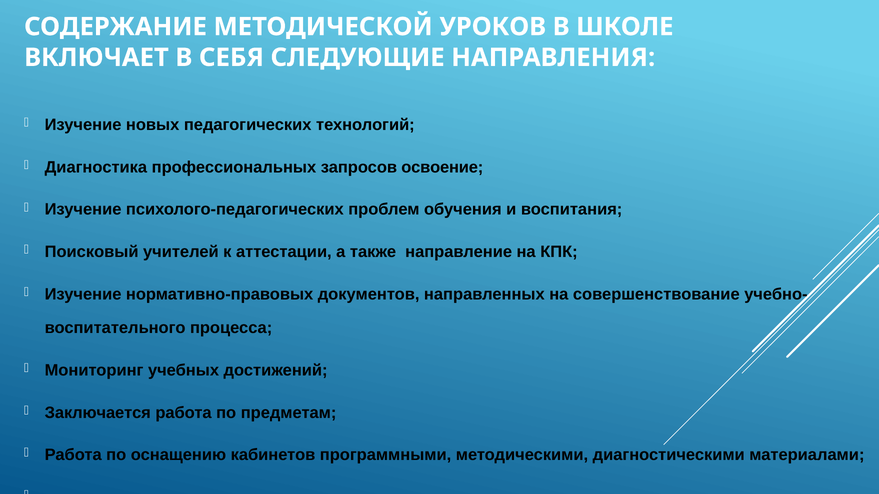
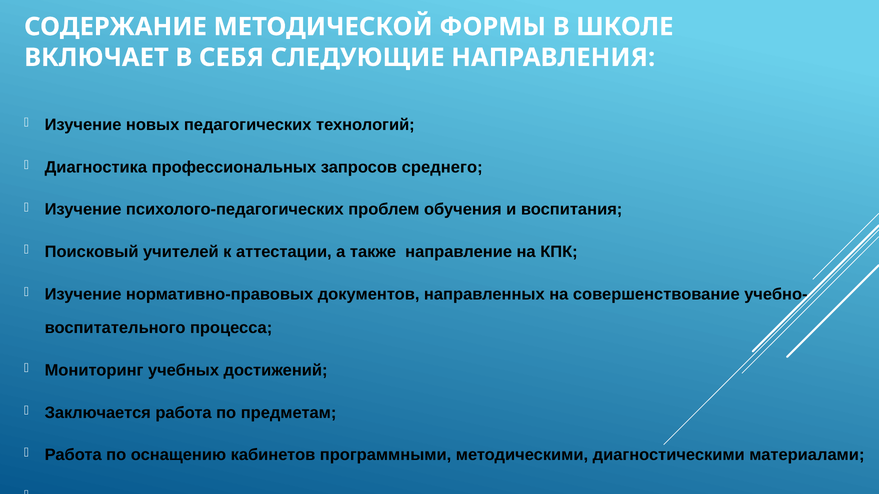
УРОКОВ: УРОКОВ -> ФОРМЫ (493, 27)
освоение: освоение -> среднего (442, 167)
